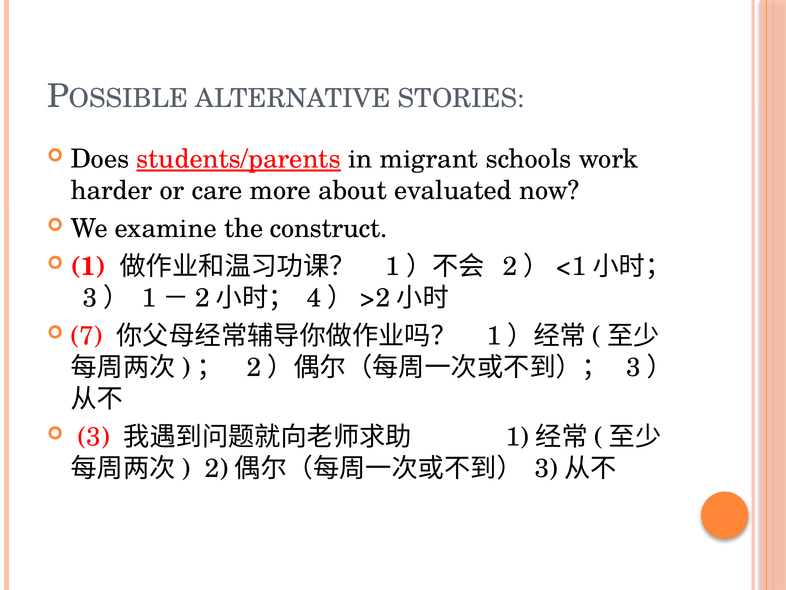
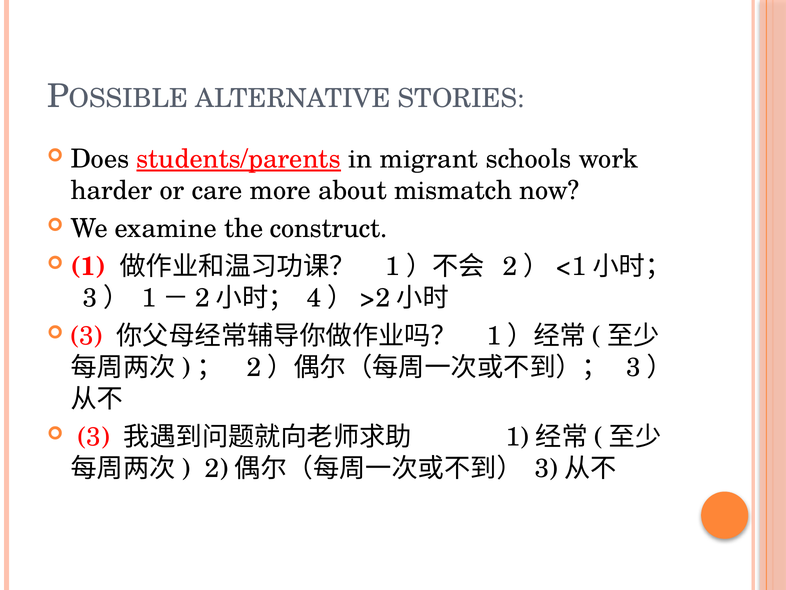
evaluated: evaluated -> mismatch (453, 190)
7: 7 -> 3 (87, 336)
